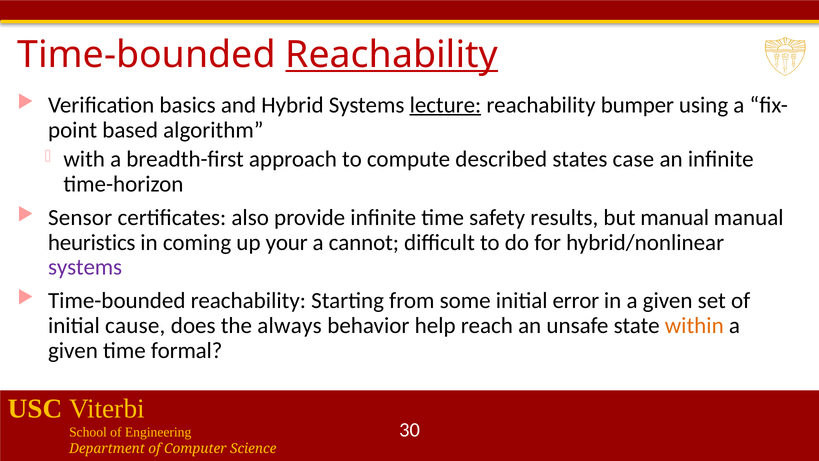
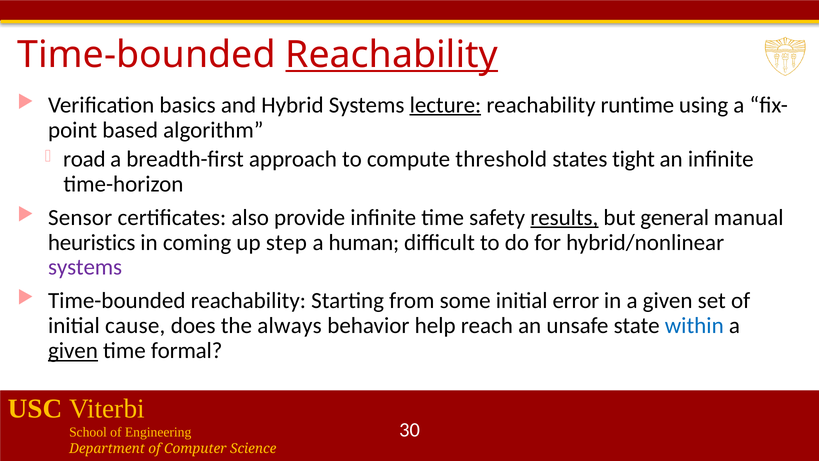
bumper: bumper -> runtime (637, 105)
with: with -> road (84, 159)
described: described -> threshold (501, 159)
case: case -> tight (634, 159)
results underline: none -> present (564, 217)
but manual: manual -> general (675, 217)
your: your -> step (286, 242)
cannot: cannot -> human (364, 242)
within colour: orange -> blue (694, 326)
given underline: none -> present (73, 350)
